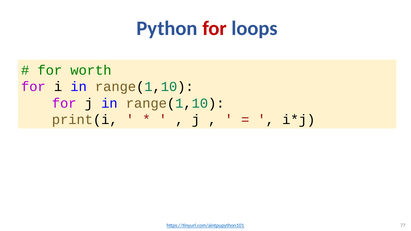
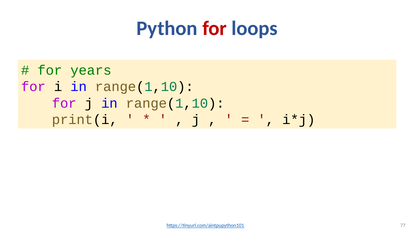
worth: worth -> years (91, 70)
